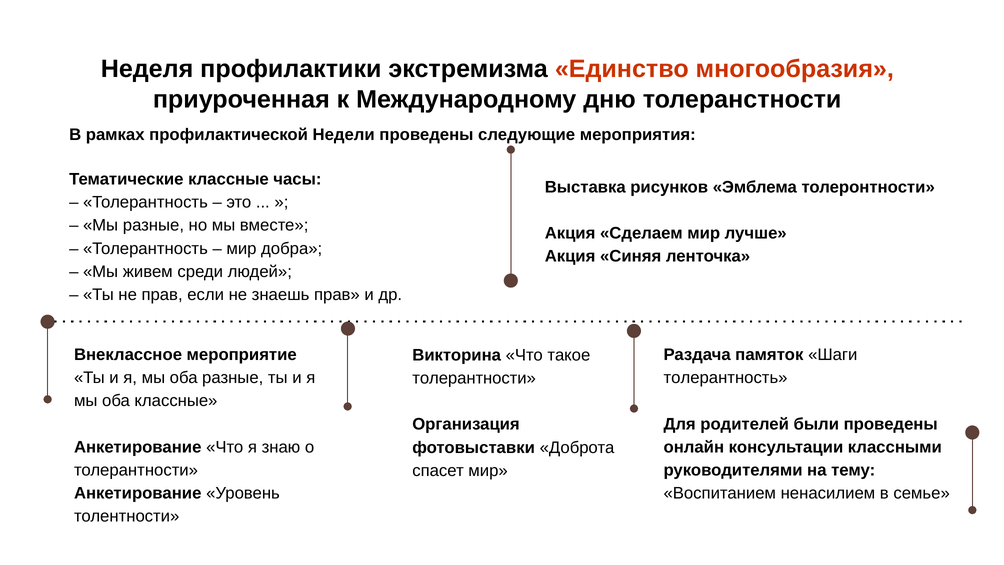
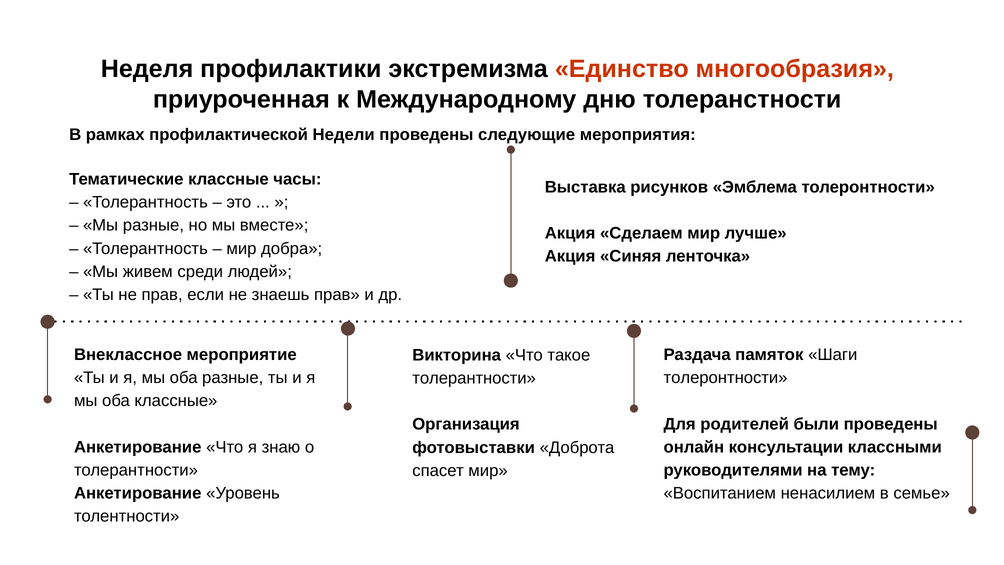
толерантность: толерантность -> толеронтности (726, 378)
